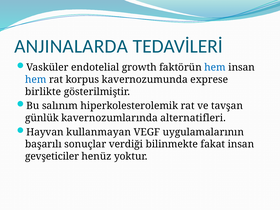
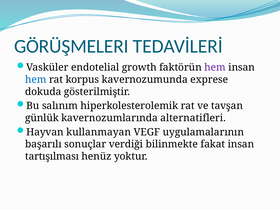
ANJINALARDA: ANJINALARDA -> GÖRÜŞMELERI (71, 46)
hem colour: blue -> purple (215, 67)
birlikte: birlikte -> dokuda (43, 92)
gevşeticiler: gevşeticiler -> tartışılması (52, 156)
